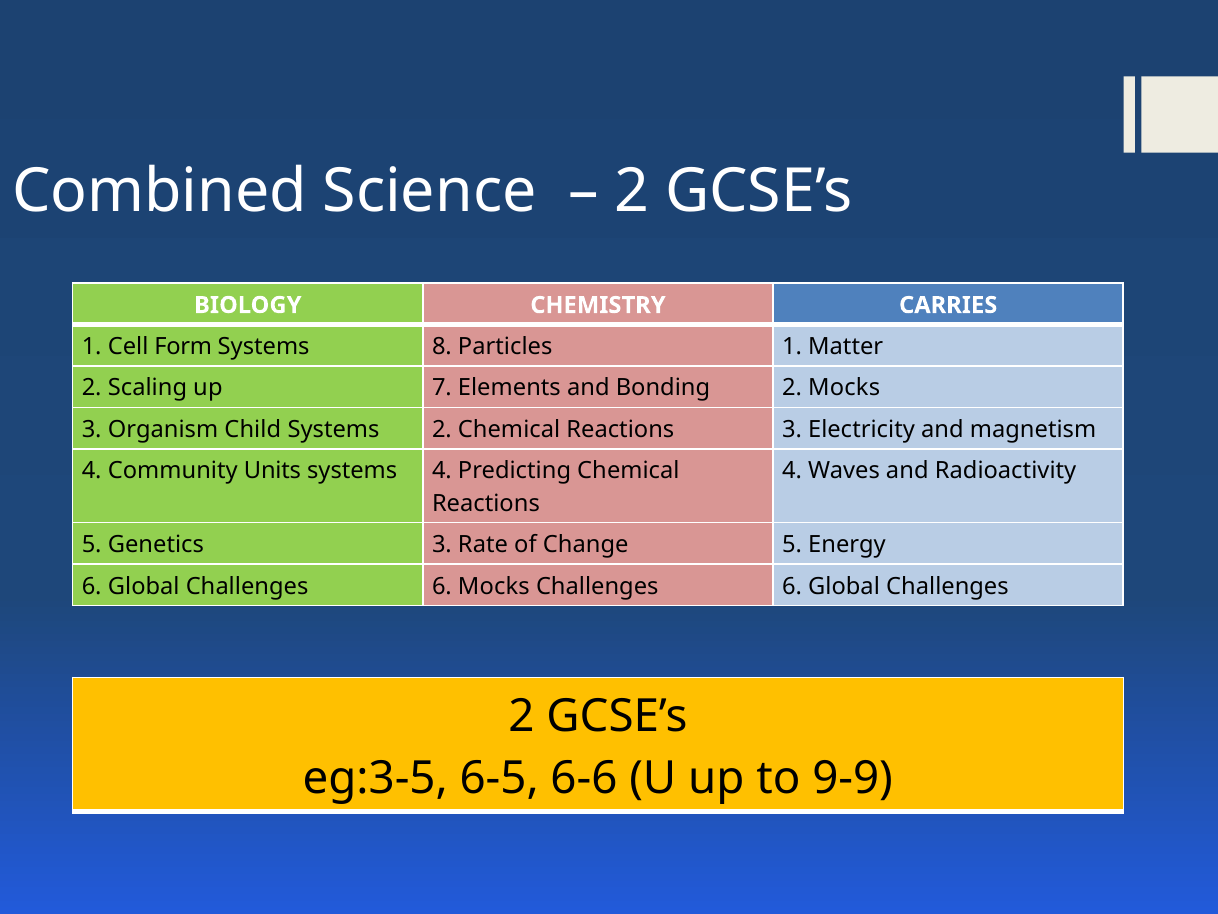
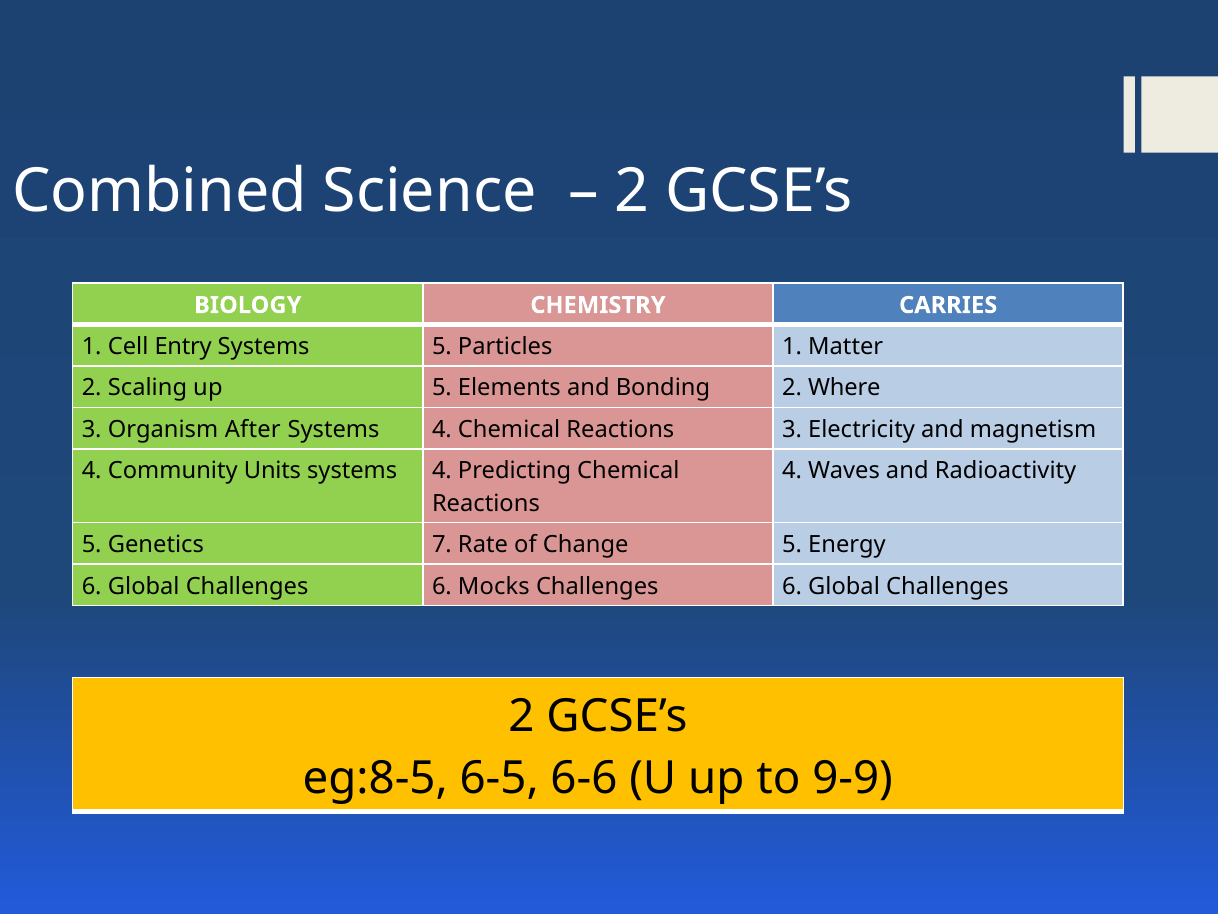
Form: Form -> Entry (183, 346)
Systems 8: 8 -> 5 (442, 346)
up 7: 7 -> 5 (442, 388)
2 Mocks: Mocks -> Where (844, 388)
Child: Child -> After (253, 429)
2: 2 -> 4 (442, 429)
Genetics 3: 3 -> 7 (442, 544)
eg:3-5: eg:3-5 -> eg:8-5 (375, 778)
